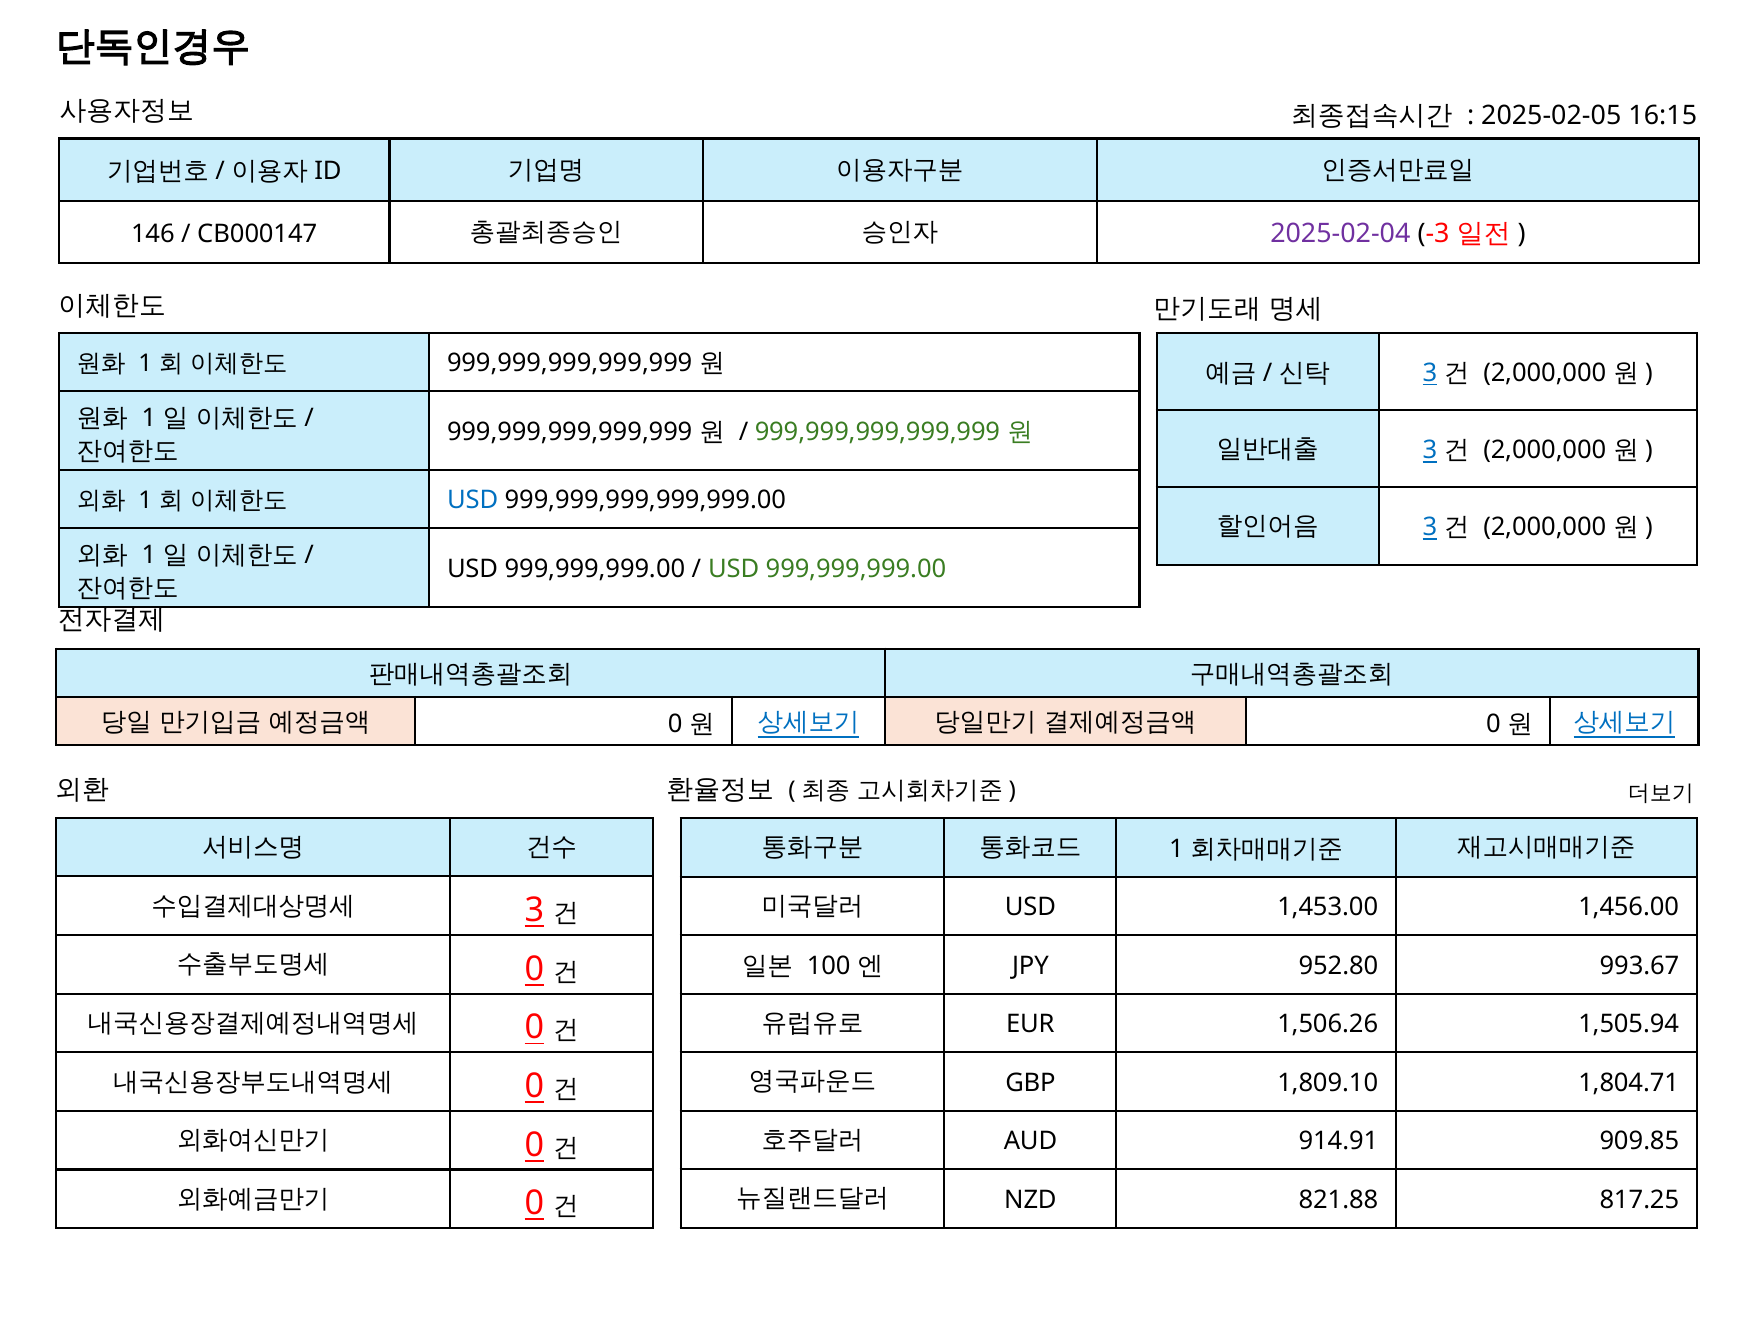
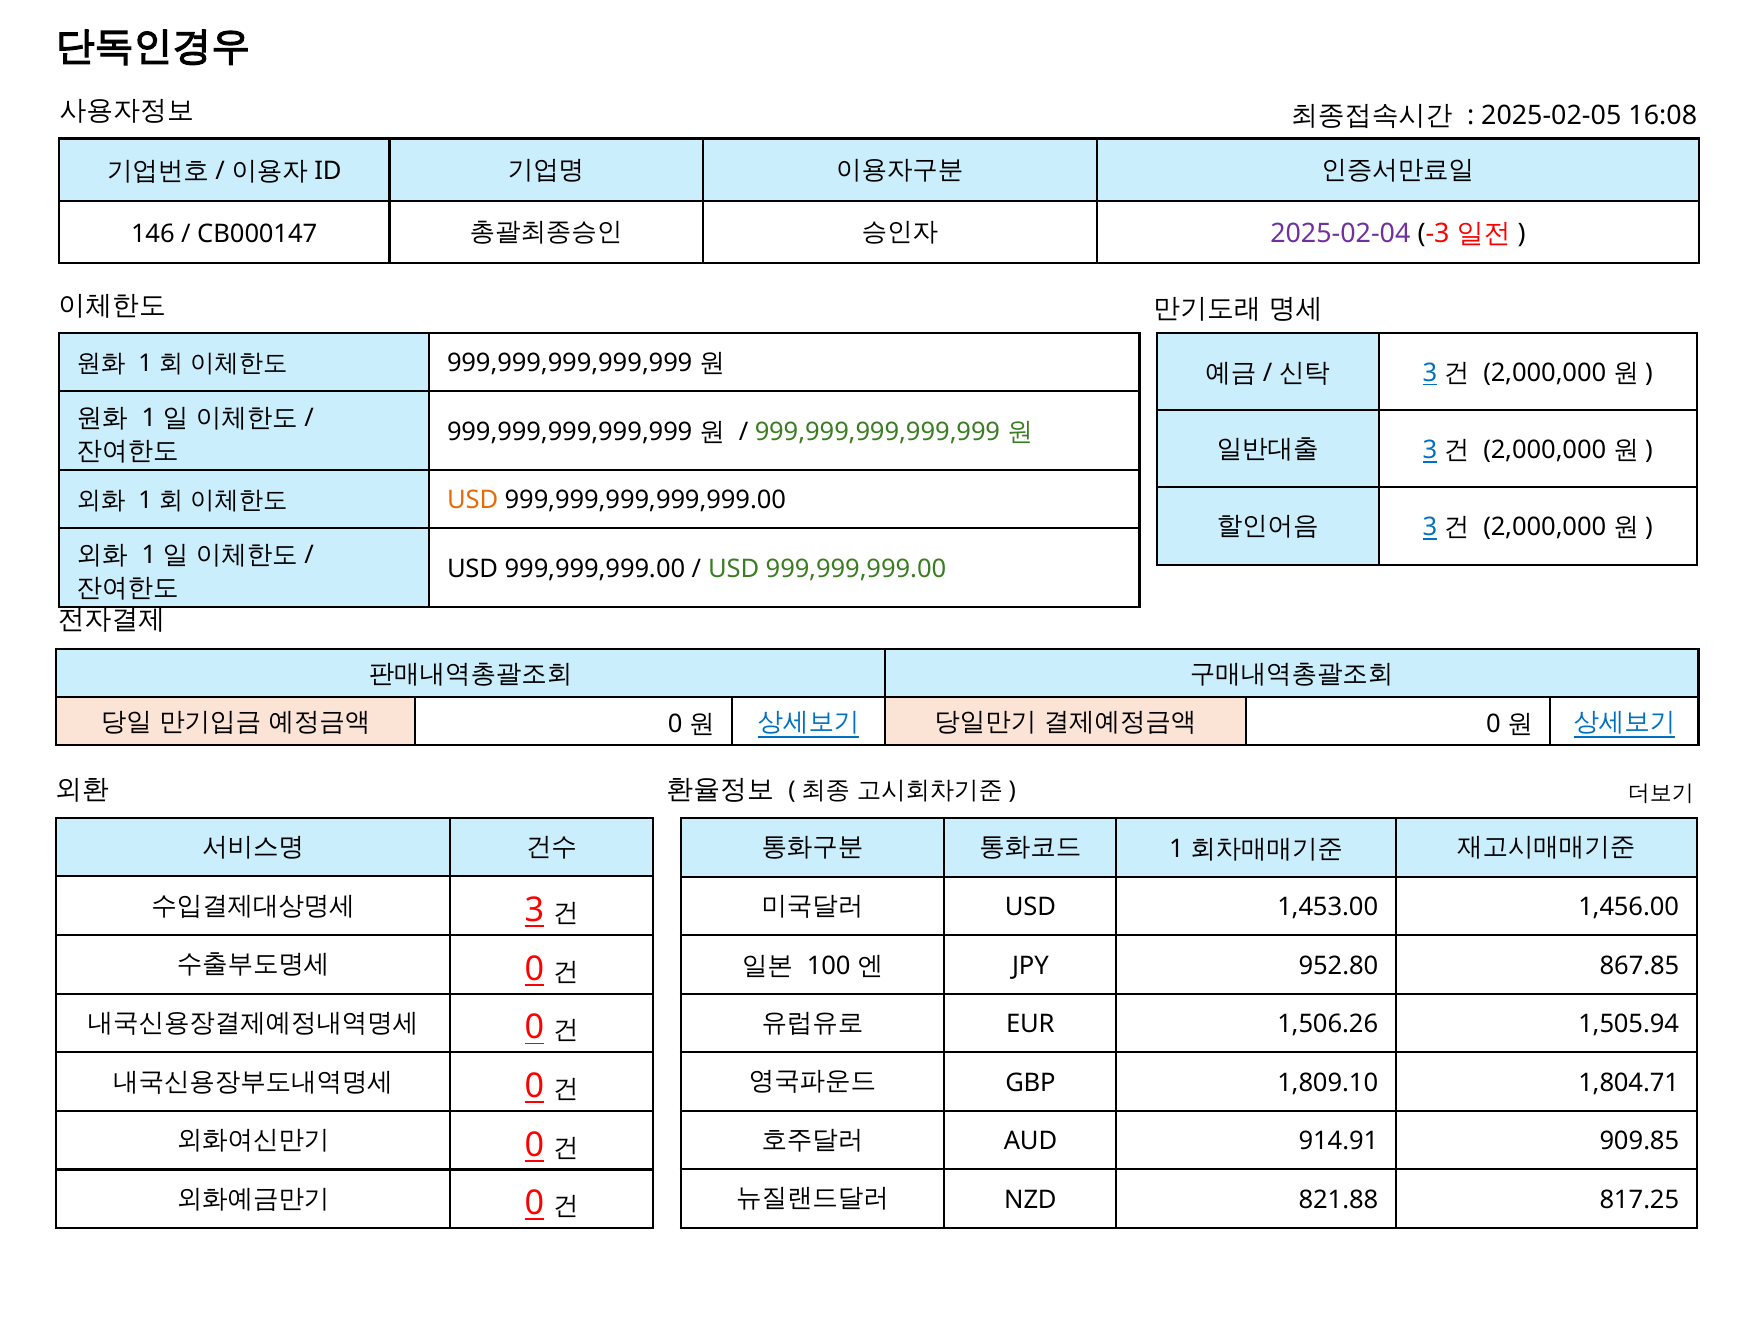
16:15: 16:15 -> 16:08 (1663, 116)
USD colour: blue -> orange (473, 500)
993.67: 993.67 -> 867.85 (1639, 966)
